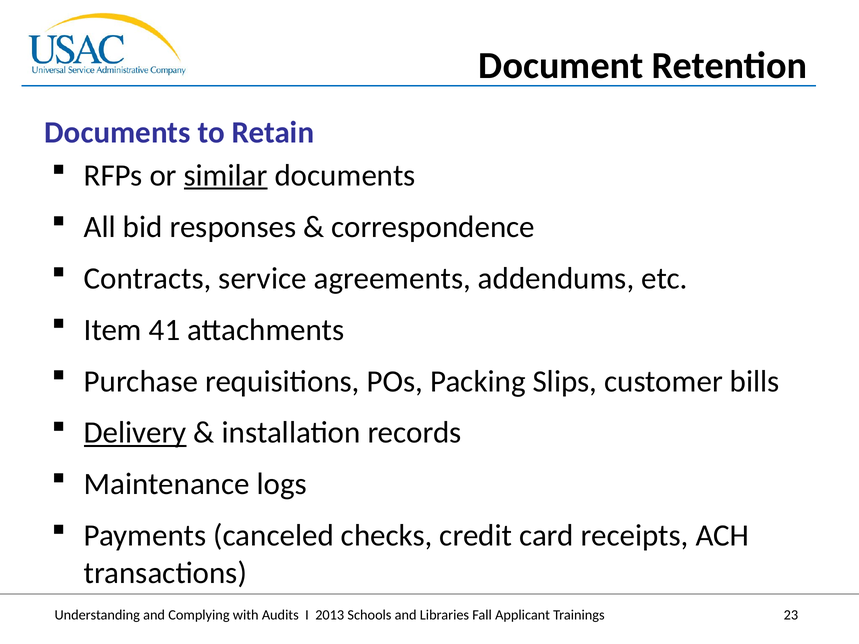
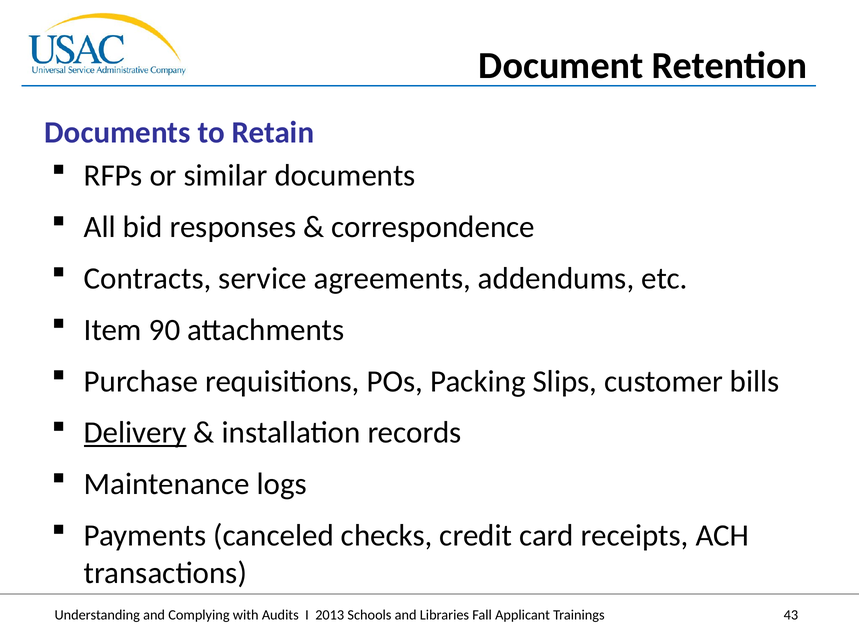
similar underline: present -> none (226, 175)
41: 41 -> 90 (165, 330)
23: 23 -> 43 (791, 615)
